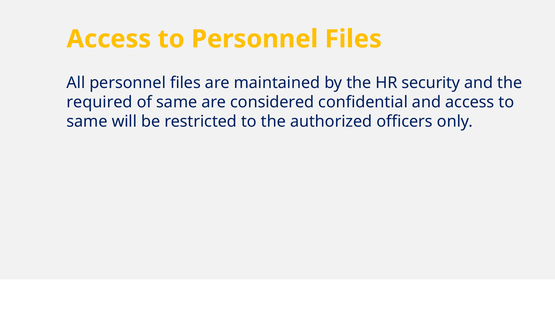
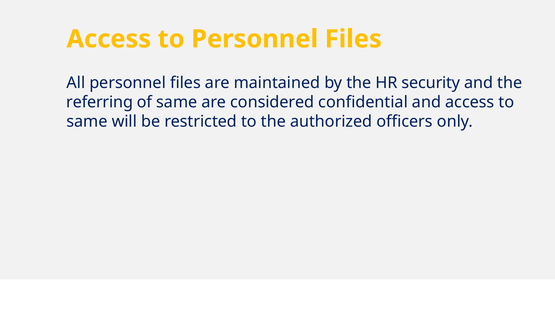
required: required -> referring (100, 102)
